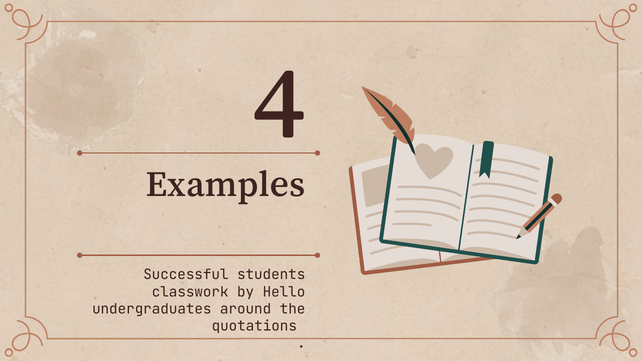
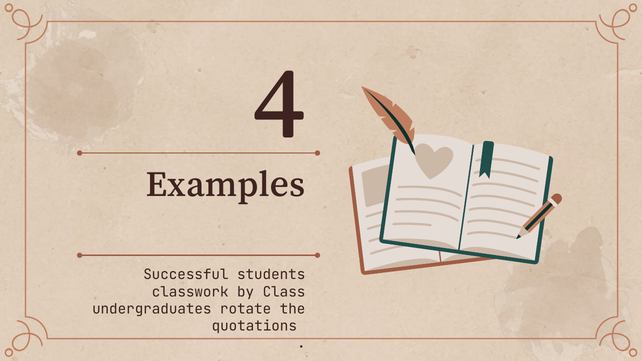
Hello: Hello -> Class (284, 292)
around: around -> rotate (246, 309)
